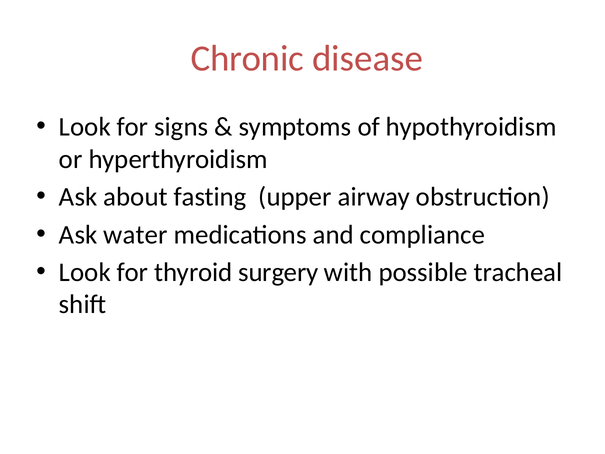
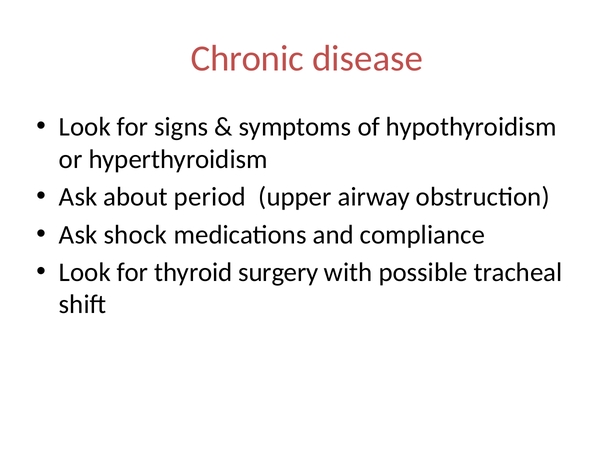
fasting: fasting -> period (210, 197)
water: water -> shock (135, 235)
